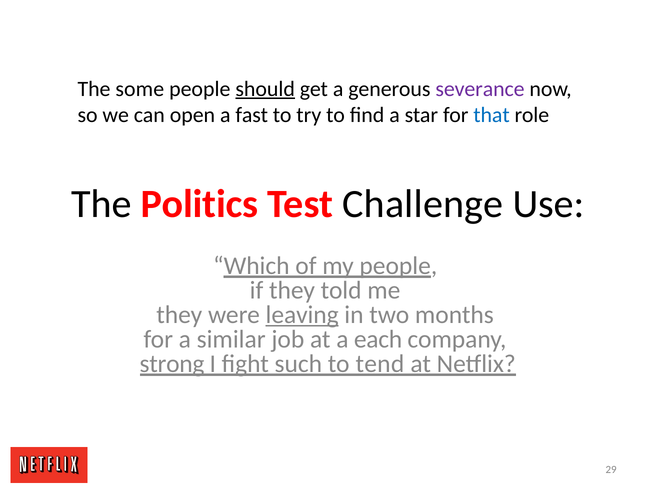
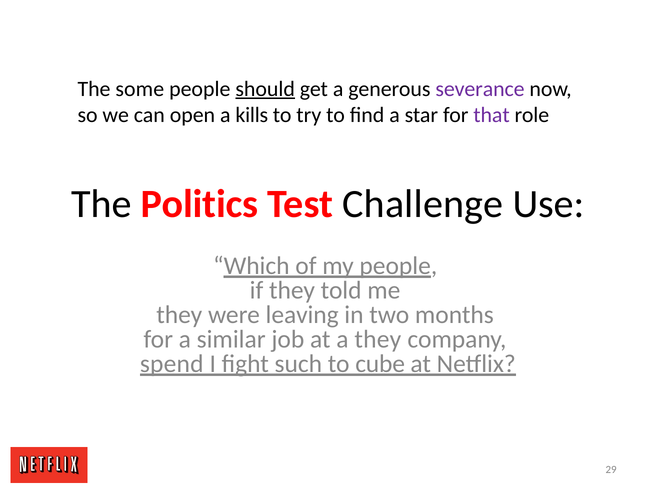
fast: fast -> kills (252, 115)
that colour: blue -> purple (492, 115)
leaving underline: present -> none (302, 315)
a each: each -> they (378, 339)
strong: strong -> spend (172, 364)
tend: tend -> cube (380, 364)
